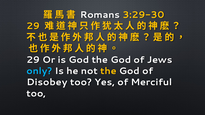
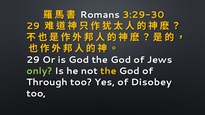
only colour: light blue -> light green (39, 71)
Disobey: Disobey -> Through (47, 82)
Merciful: Merciful -> Disobey (151, 82)
